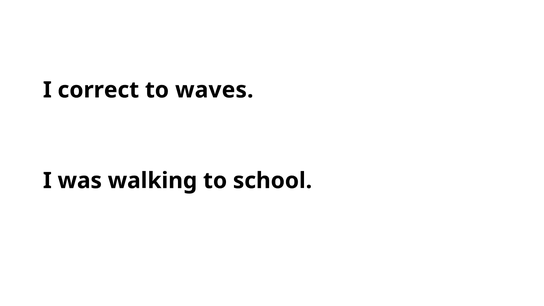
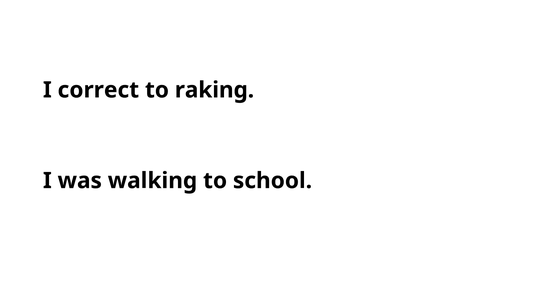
waves: waves -> raking (214, 90)
